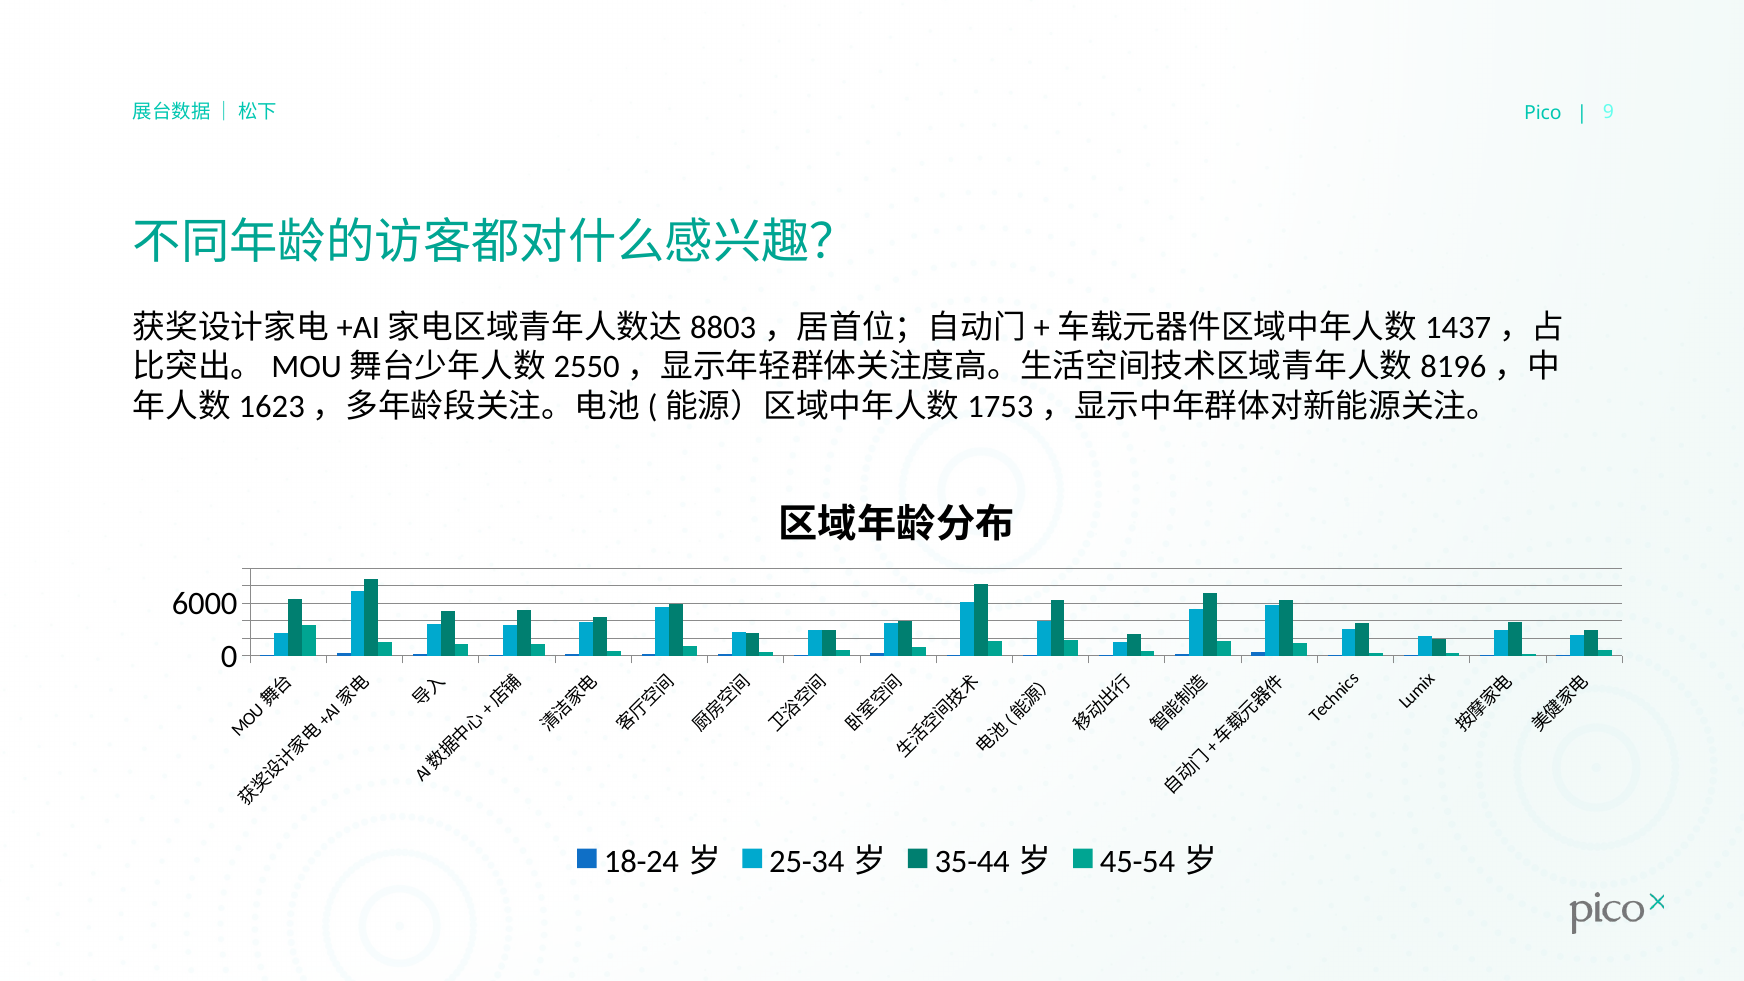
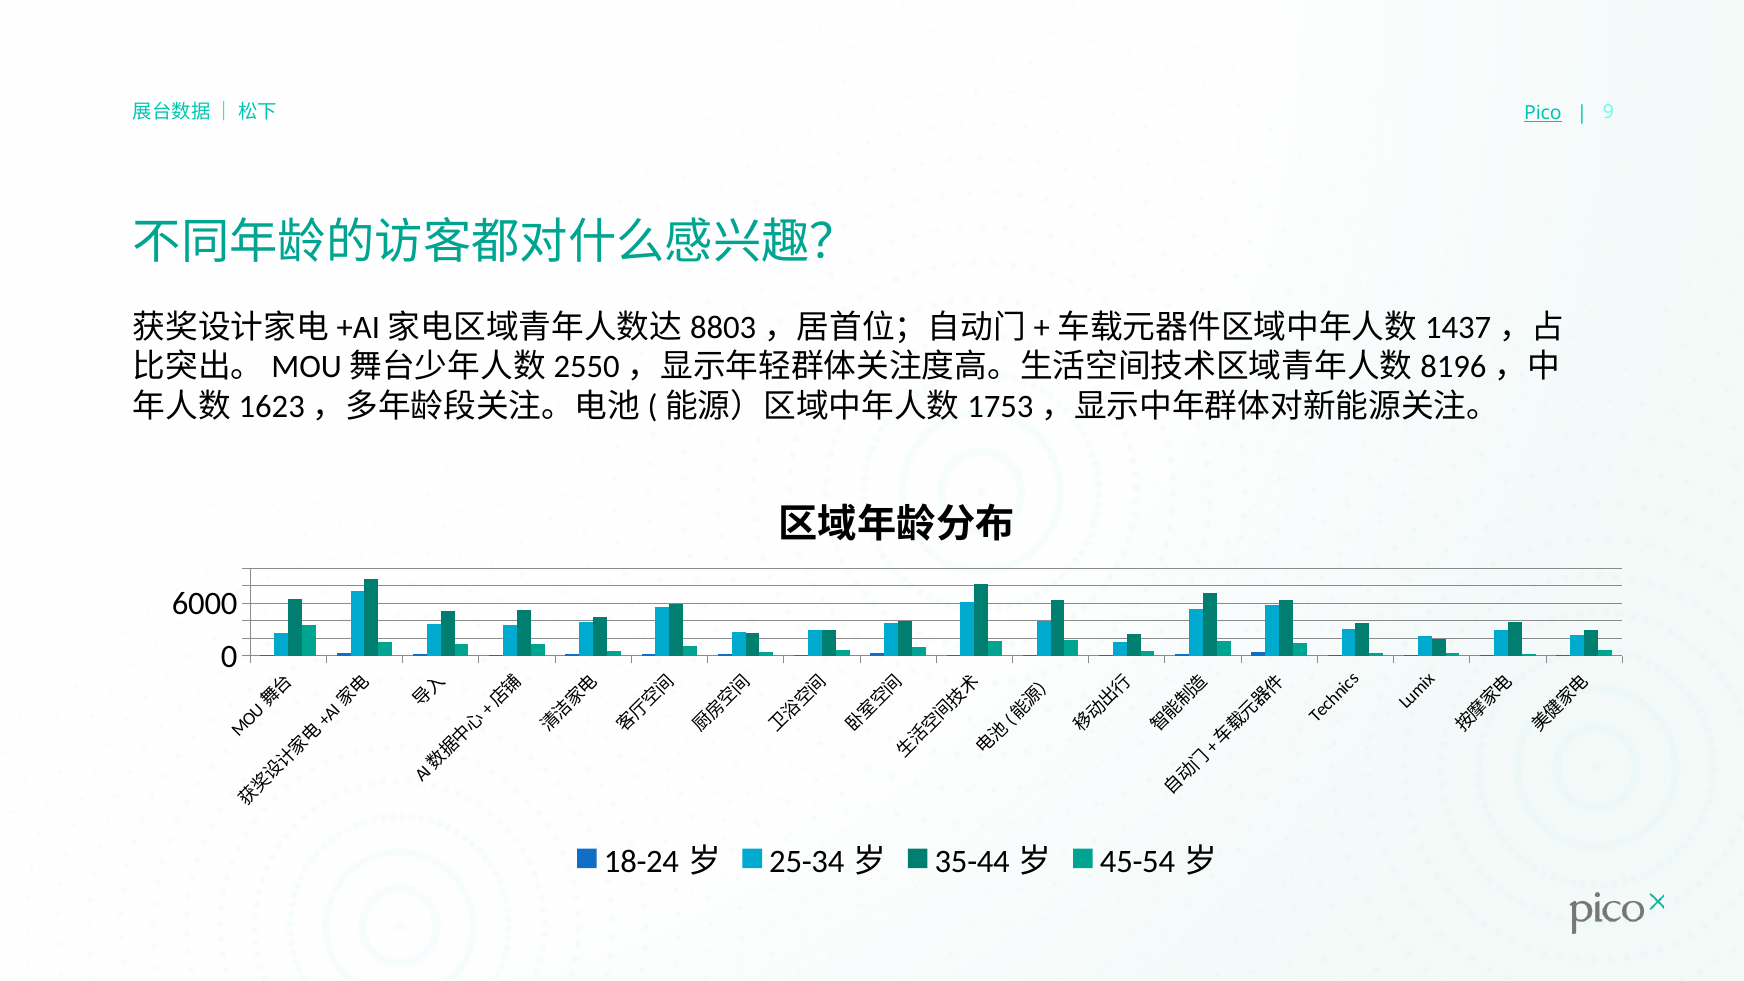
Pico underline: none -> present (1543, 113)
